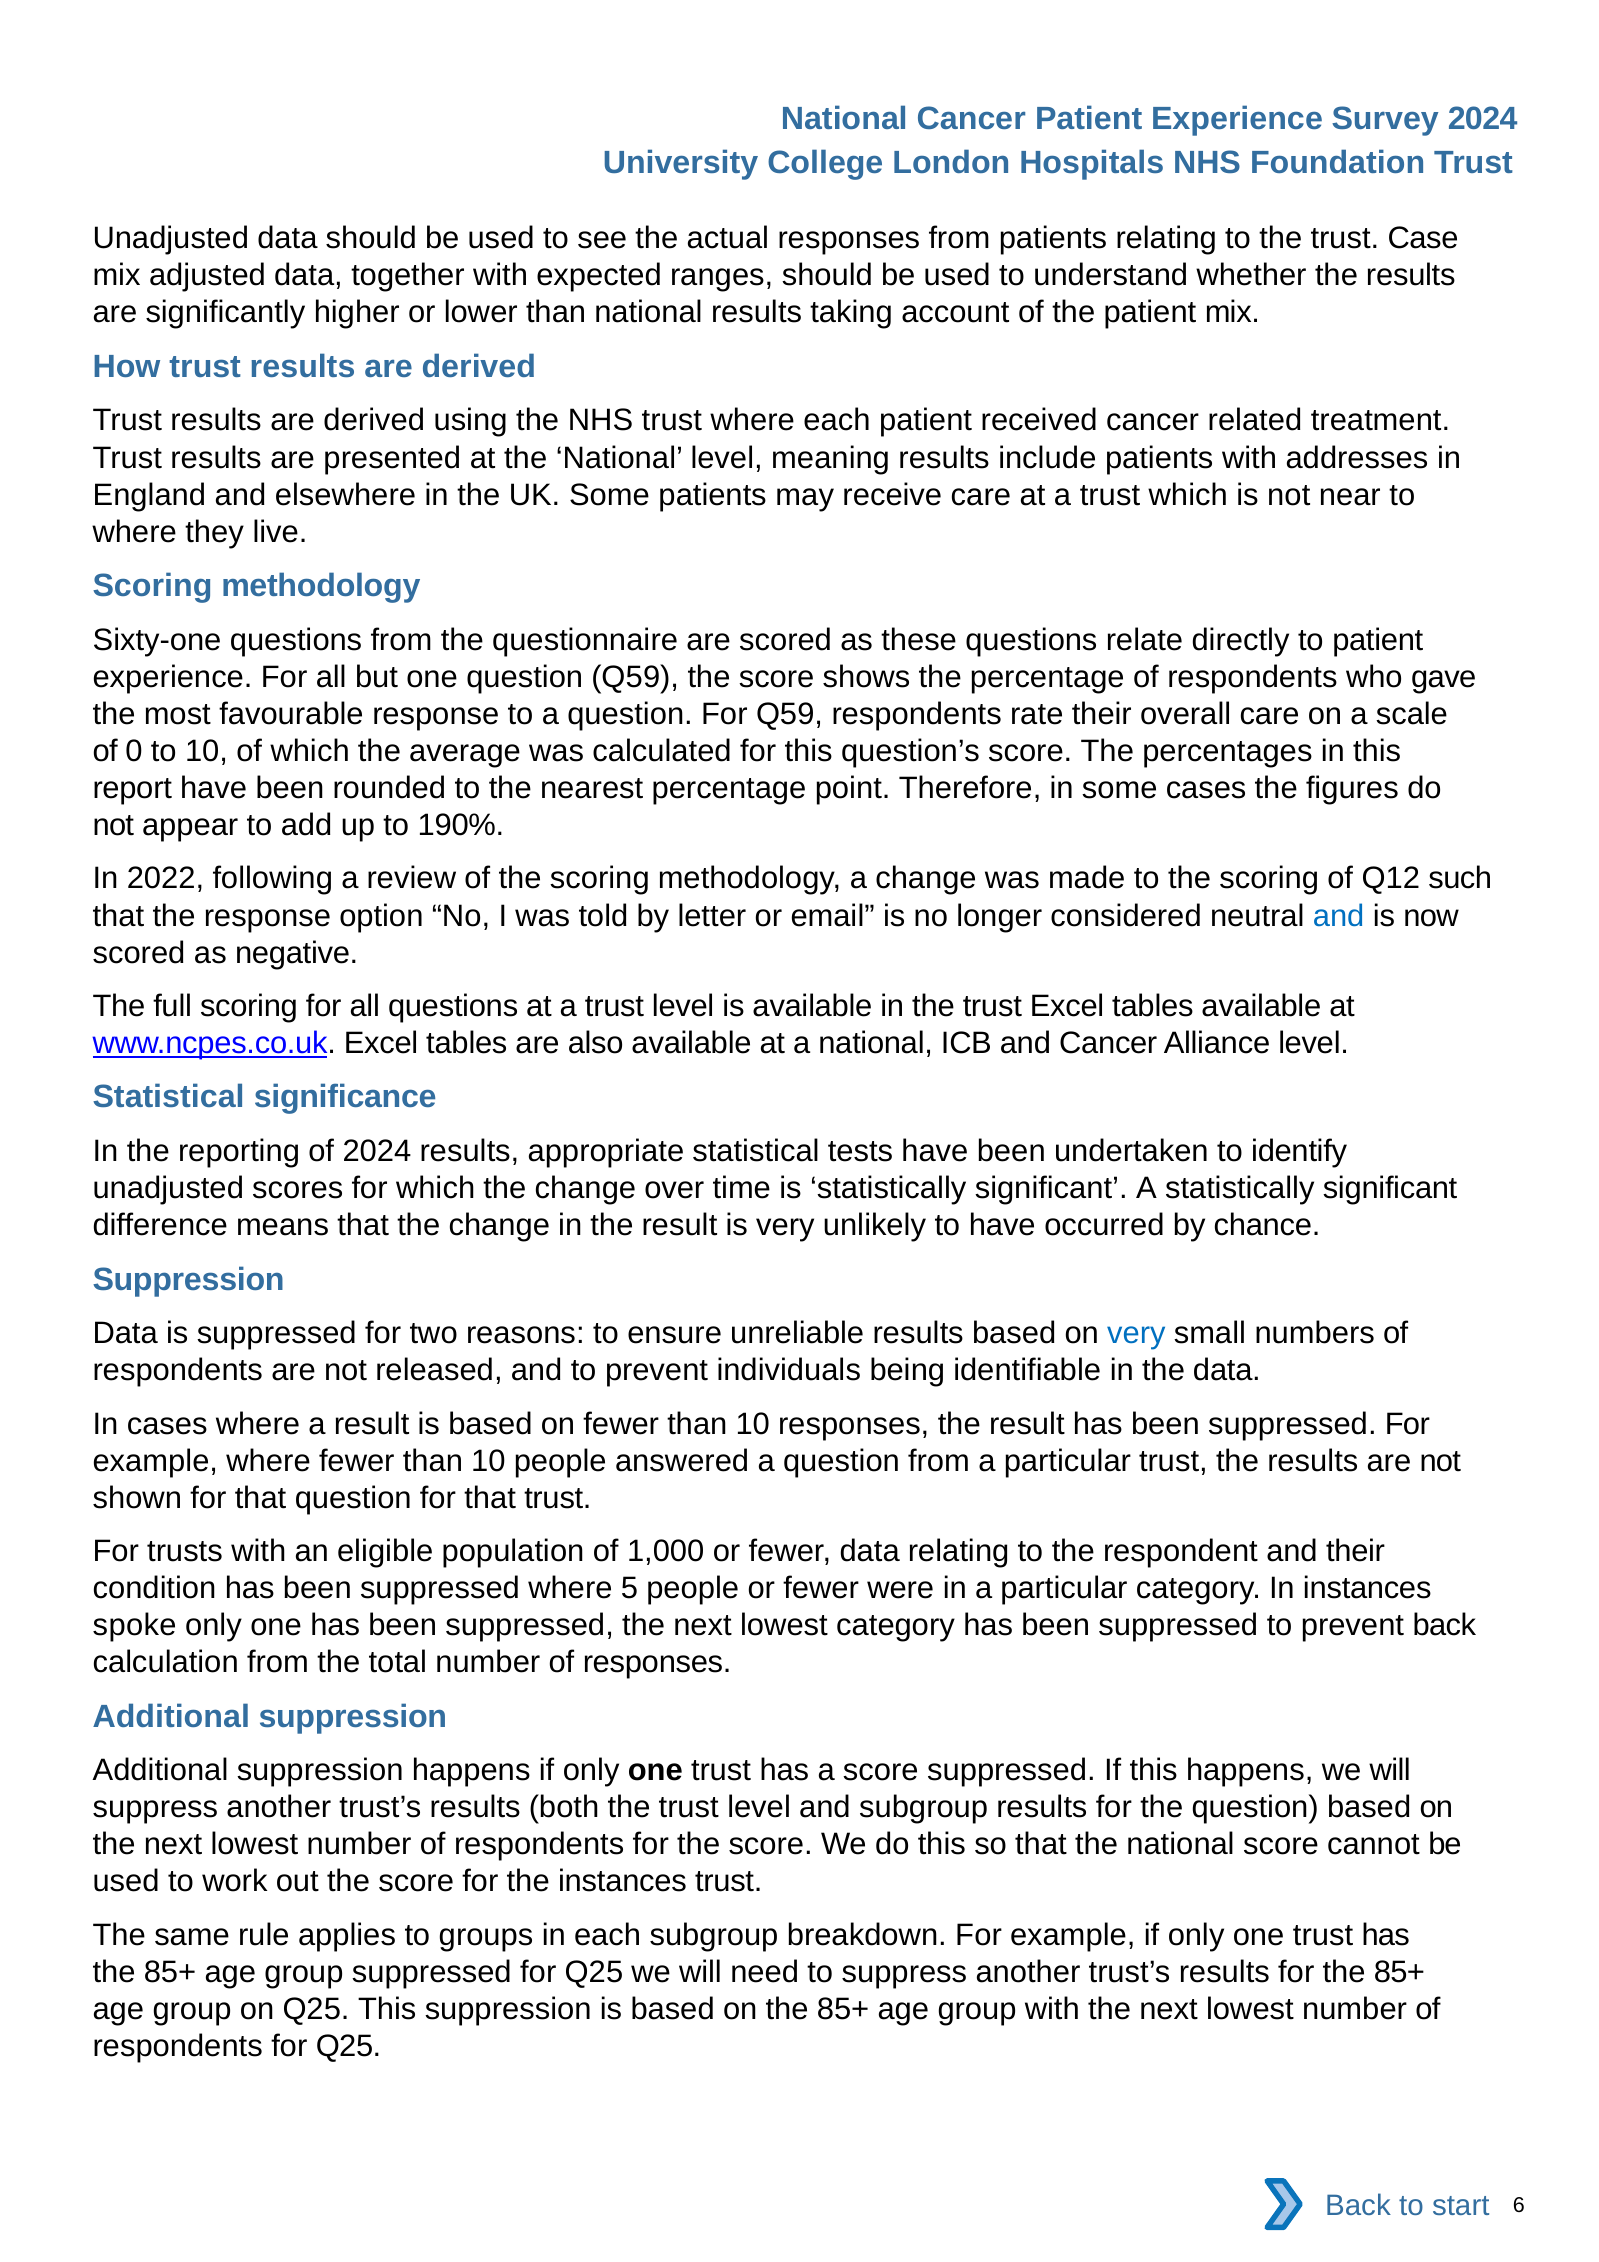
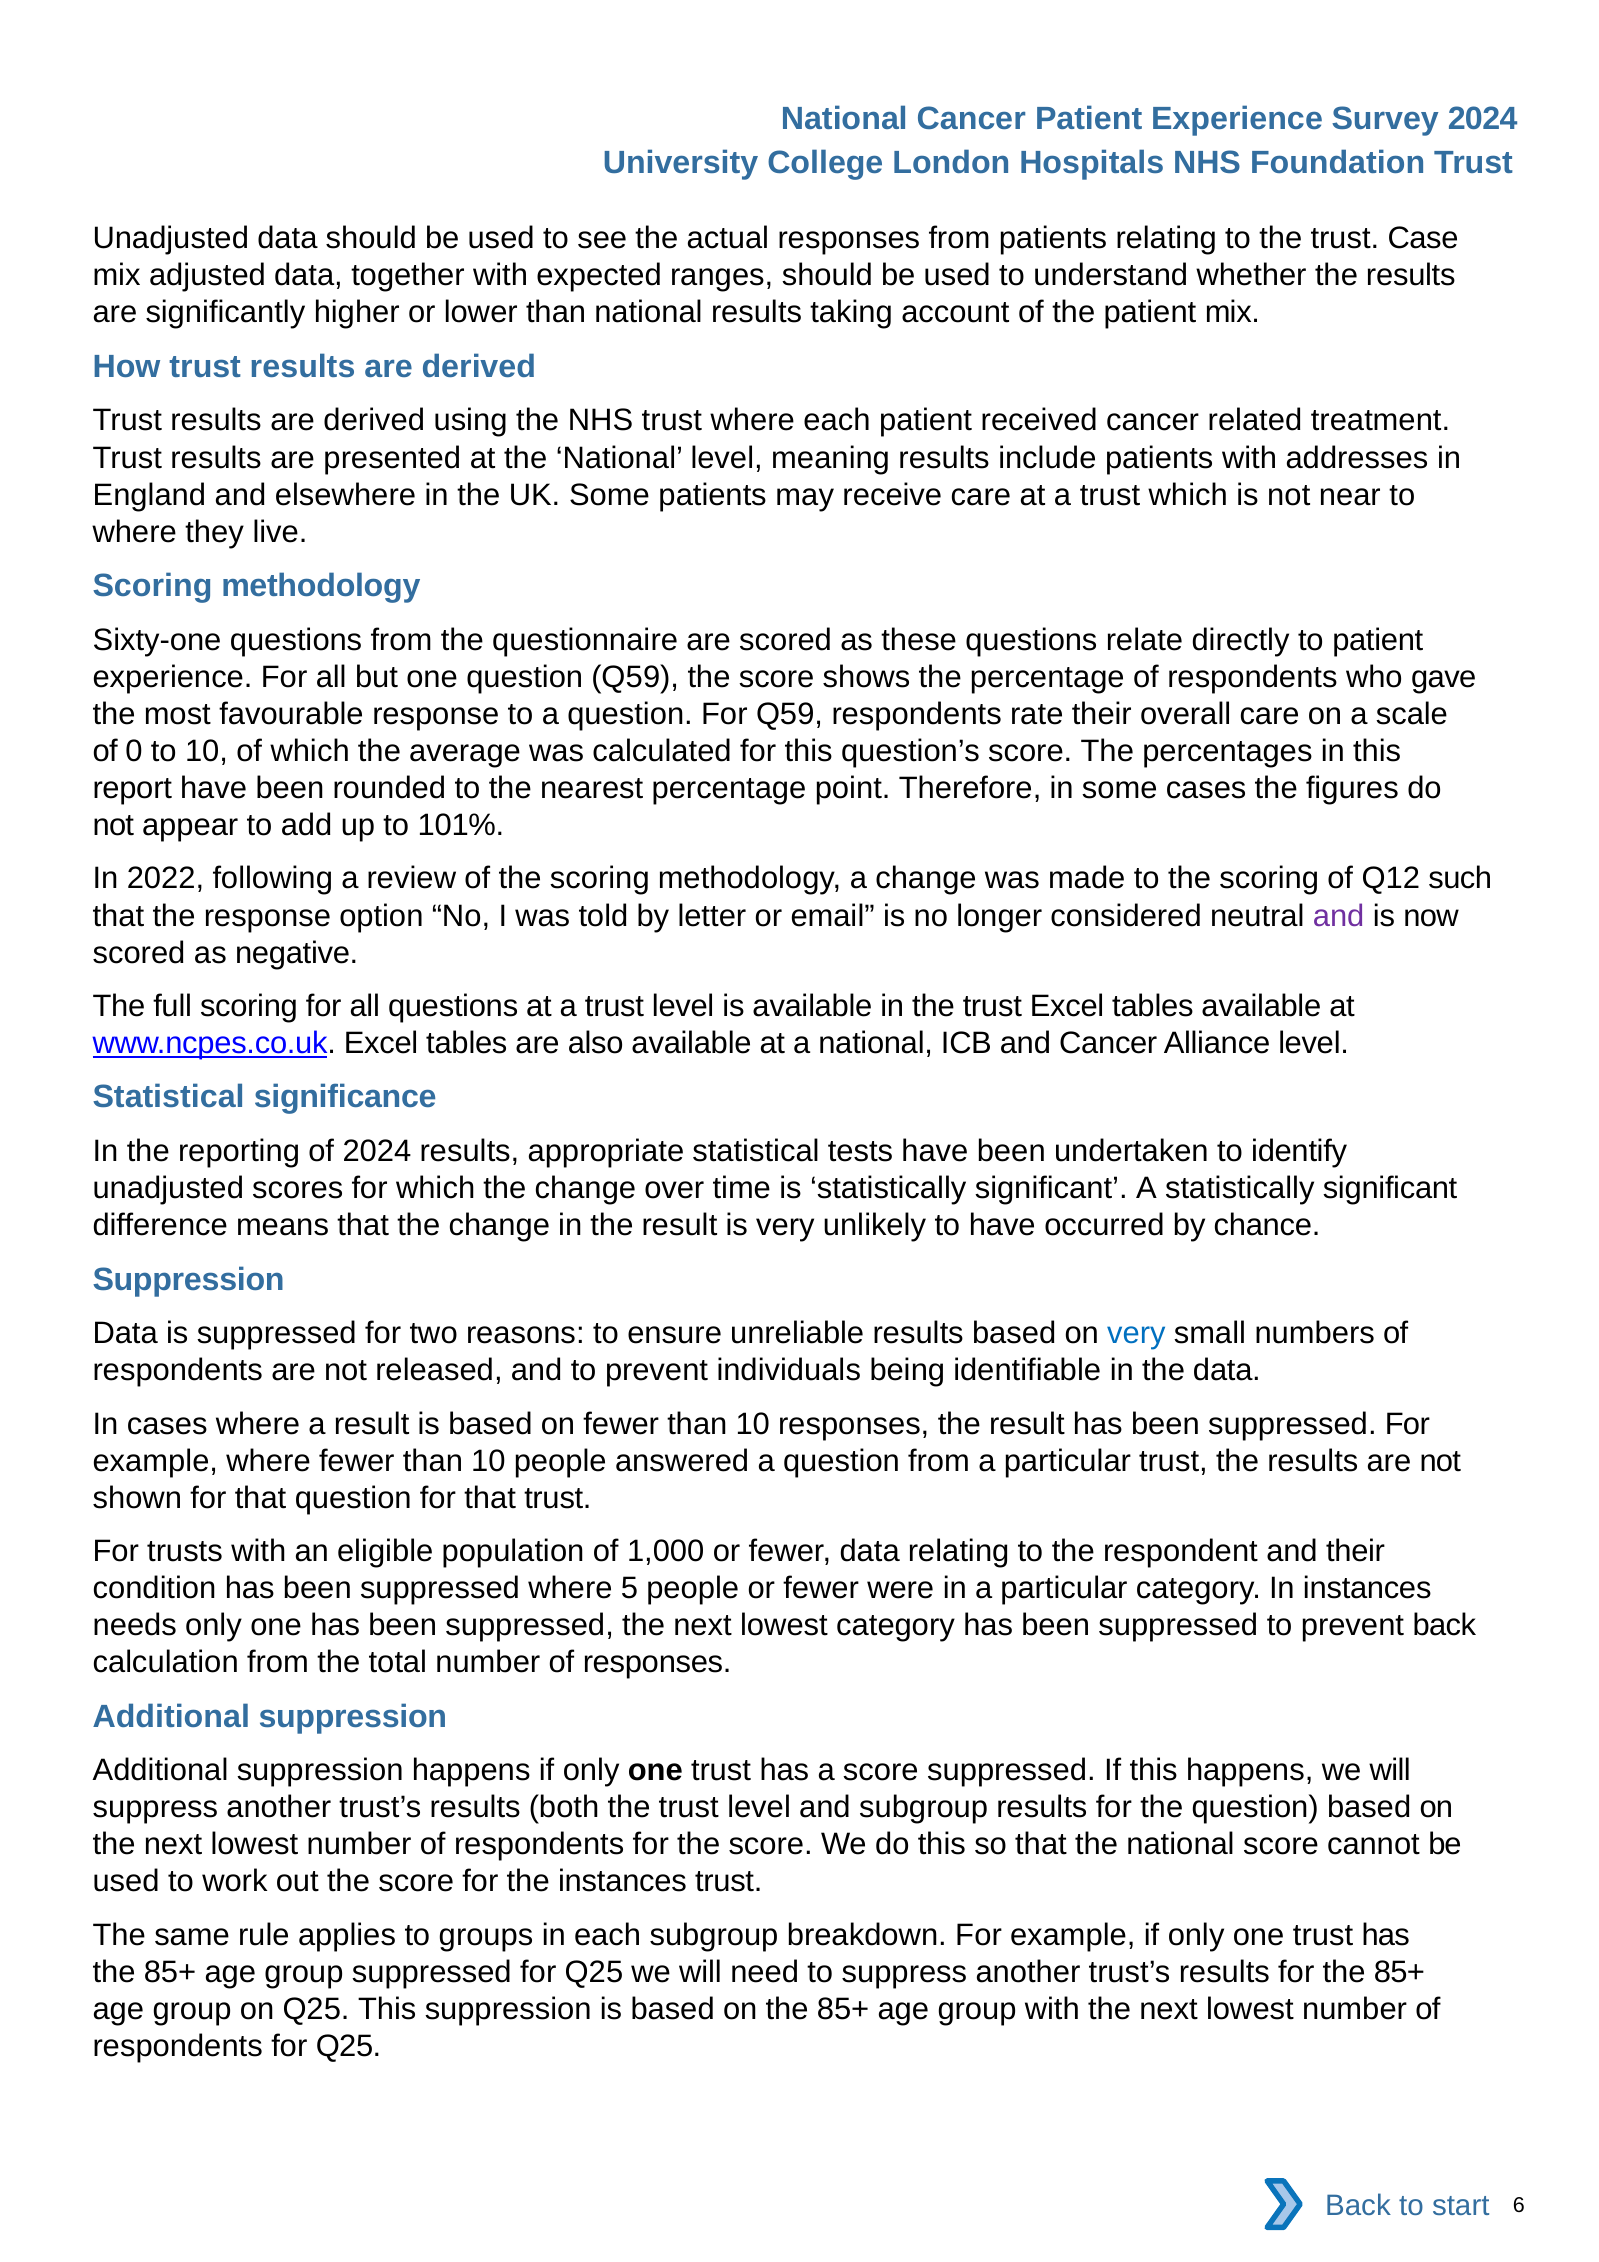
190%: 190% -> 101% (461, 826)
and colour: blue -> purple (1339, 916)
spoke: spoke -> needs (135, 1626)
